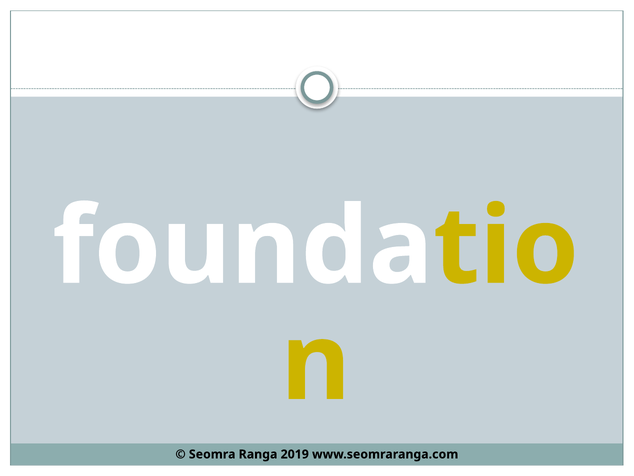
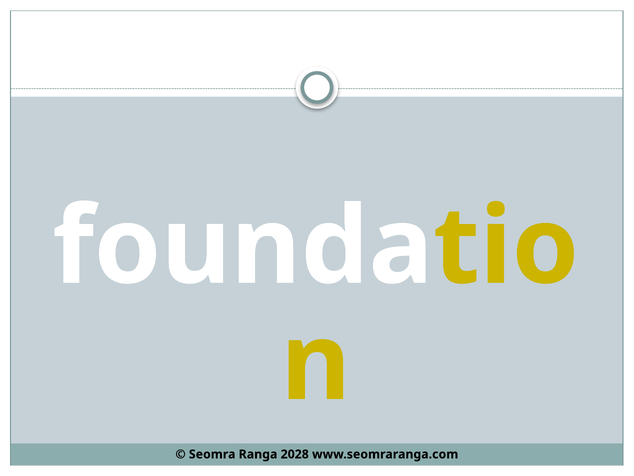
2019: 2019 -> 2028 (295, 454)
